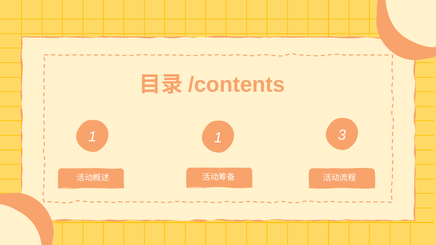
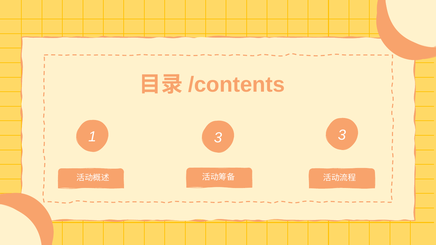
1 1: 1 -> 3 (218, 138)
